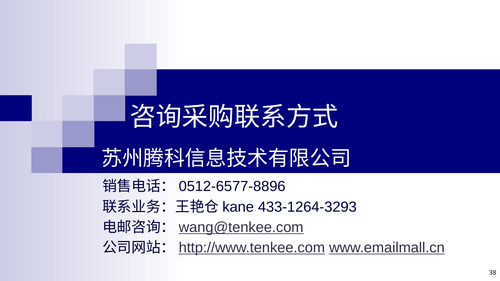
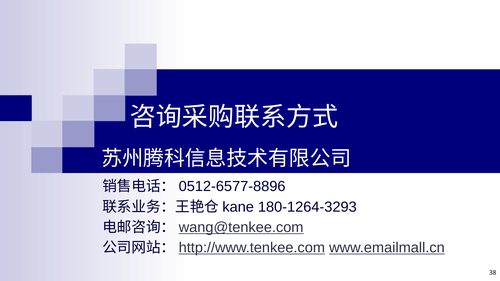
433-1264-3293: 433-1264-3293 -> 180-1264-3293 (307, 207)
